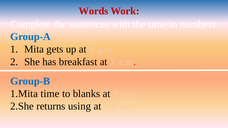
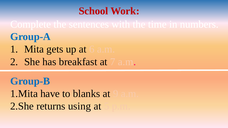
Words: Words -> School (93, 11)
1.Mita time: time -> have (50, 94)
